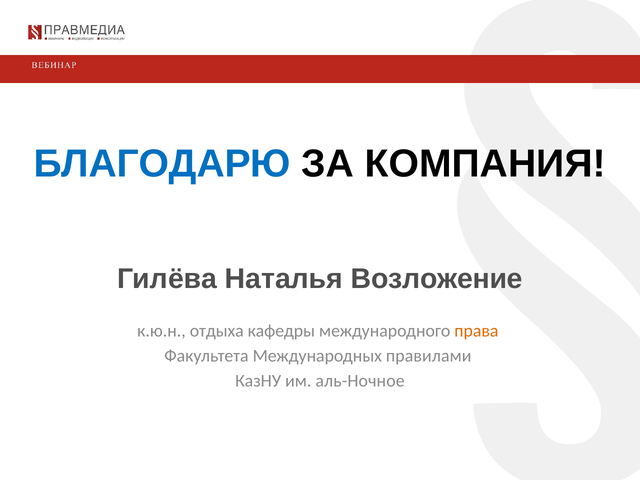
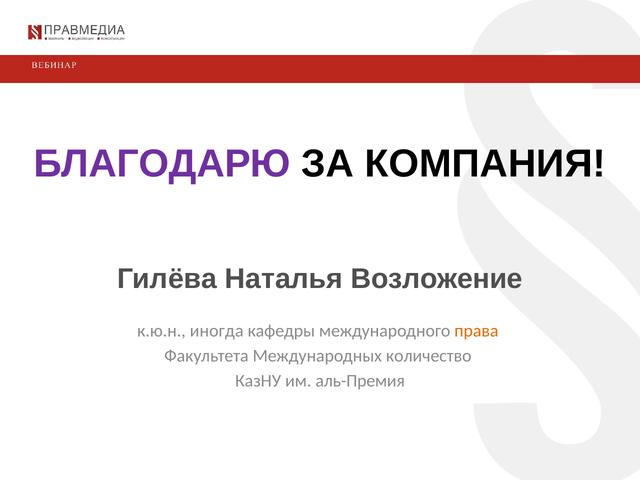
БЛАГОДАРЮ colour: blue -> purple (162, 164)
отдыха: отдыха -> иногда (217, 331)
правилами: правилами -> количество (429, 356)
аль-Ночное: аль-Ночное -> аль-Премия (360, 381)
